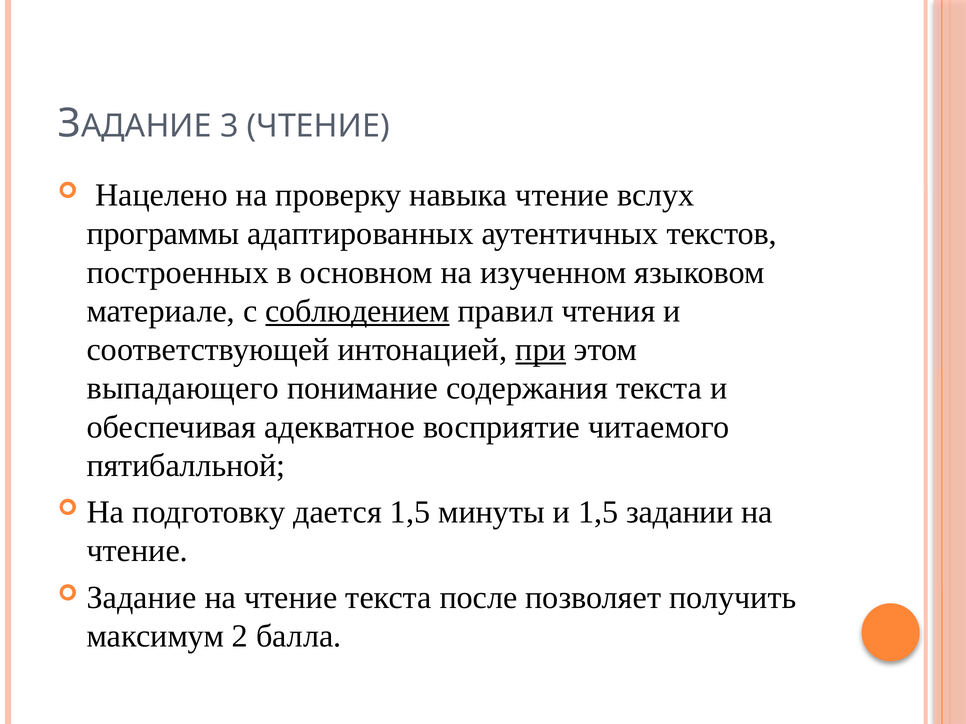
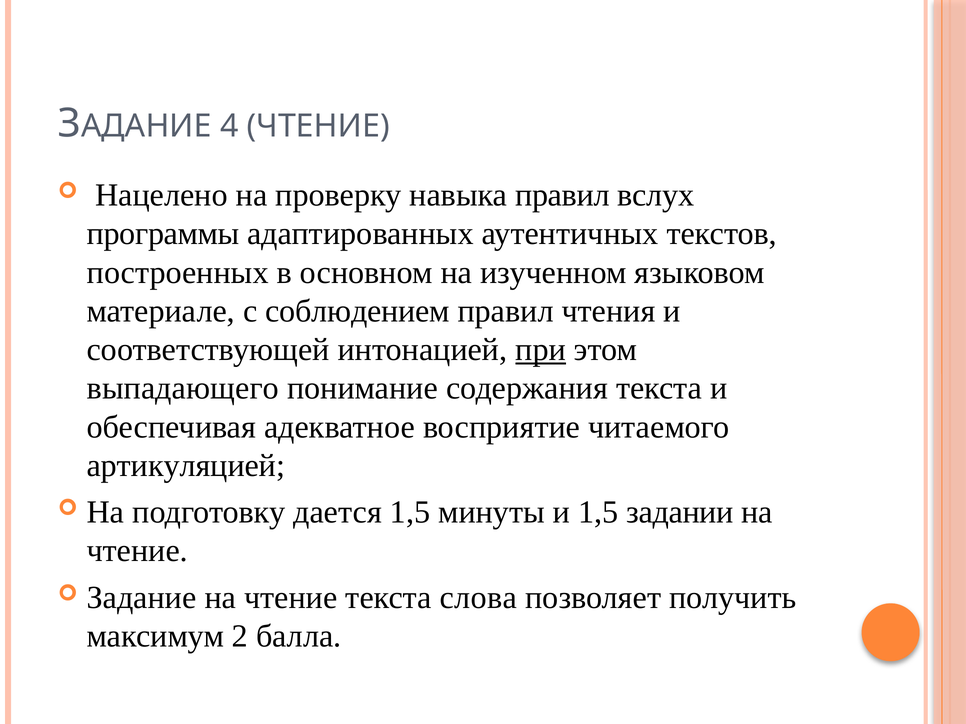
3: 3 -> 4 (229, 126)
навыка чтение: чтение -> правил (562, 195)
соблюдением underline: present -> none (357, 311)
пятибалльной: пятибалльной -> артикуляцией (186, 466)
после: после -> слова (478, 598)
